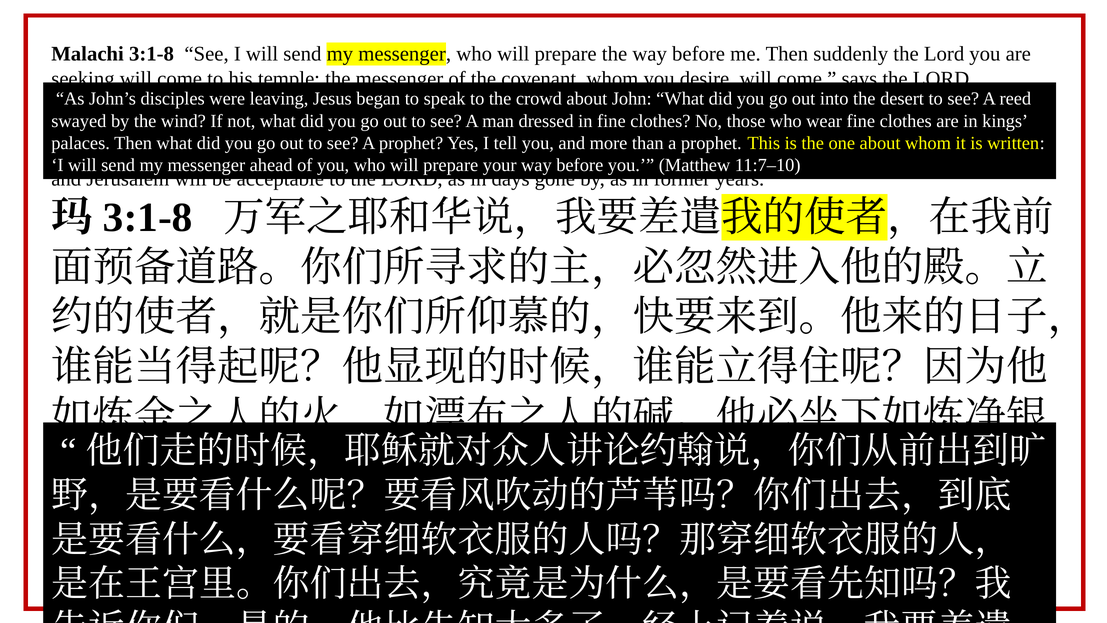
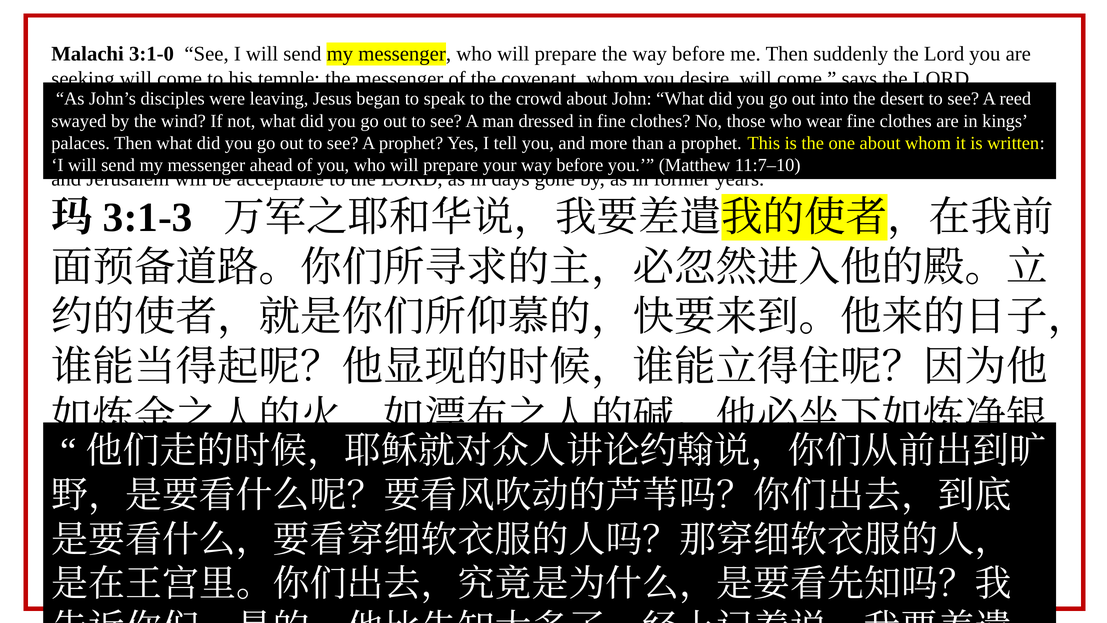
Malachi 3:1-8: 3:1-8 -> 3:1-0 (151, 54)
3:1-8: 3:1-8 -> 3:1-3 (148, 217)
